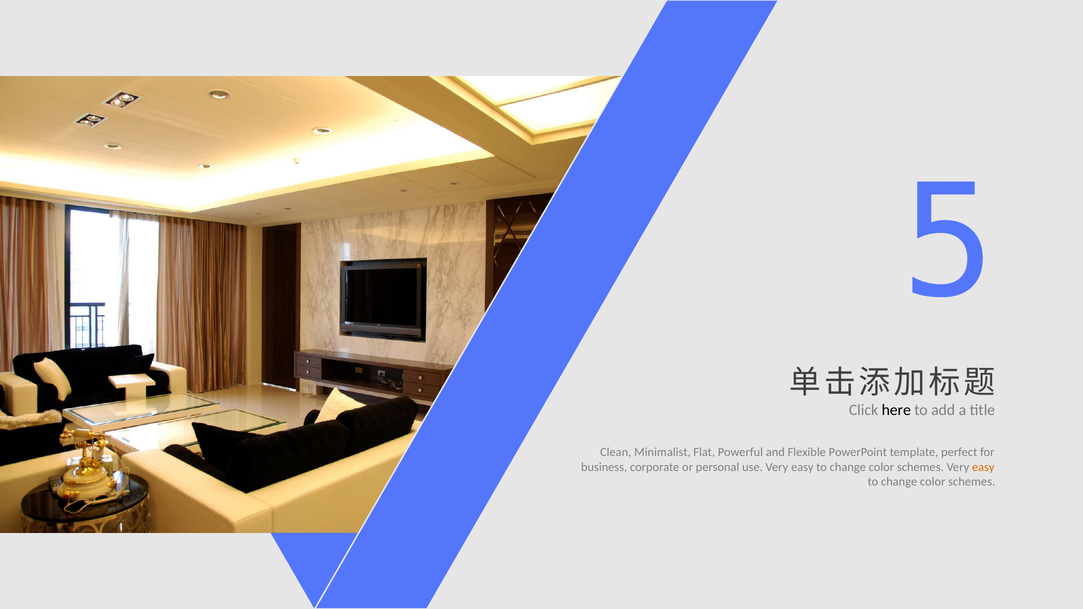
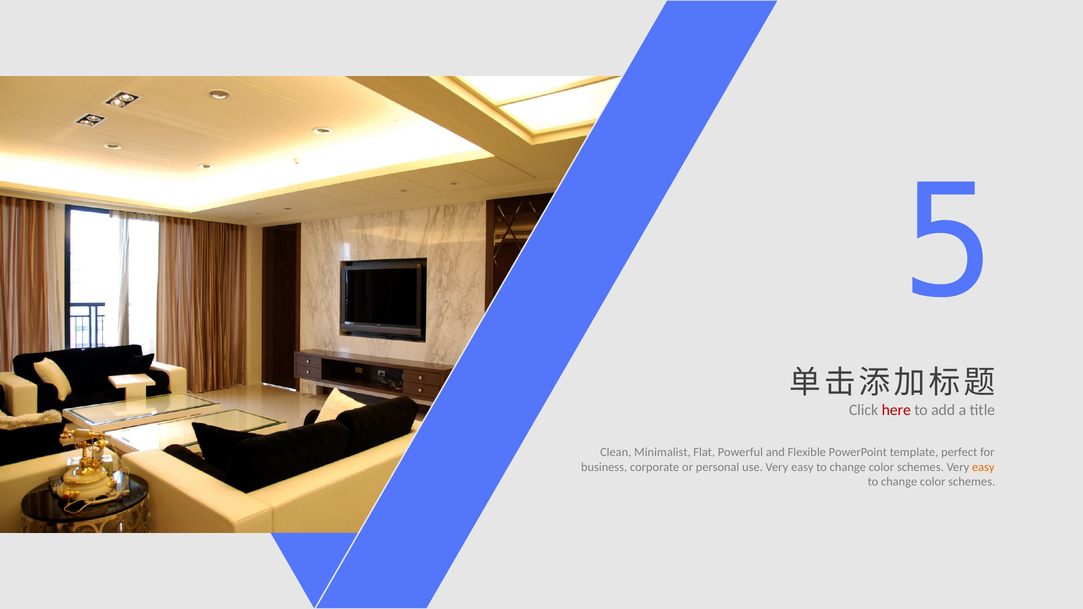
here colour: black -> red (896, 410)
